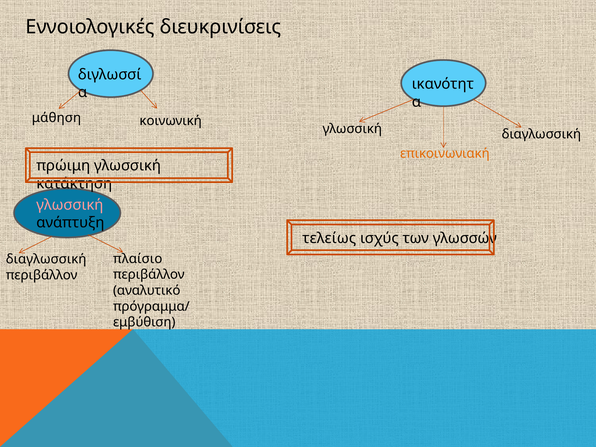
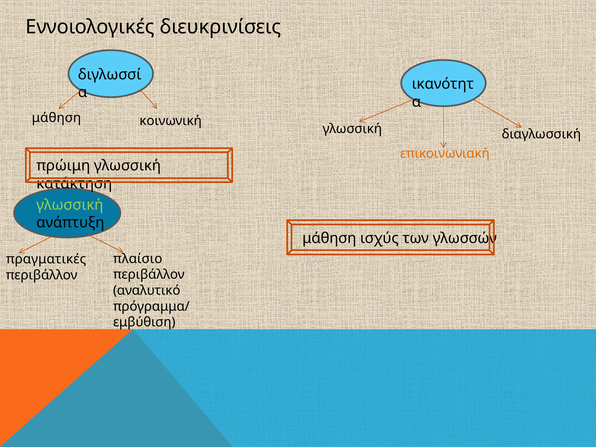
γλωσσική colour: pink -> light green (70, 205)
τελείως: τελείως -> μάθηση (329, 238)
διαγλωσσική: διαγλωσσική -> πραγματικές (46, 259)
